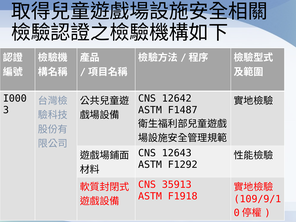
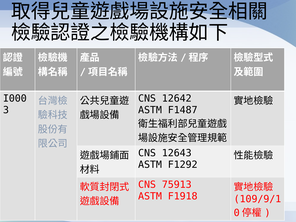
35913: 35913 -> 75913 (177, 185)
